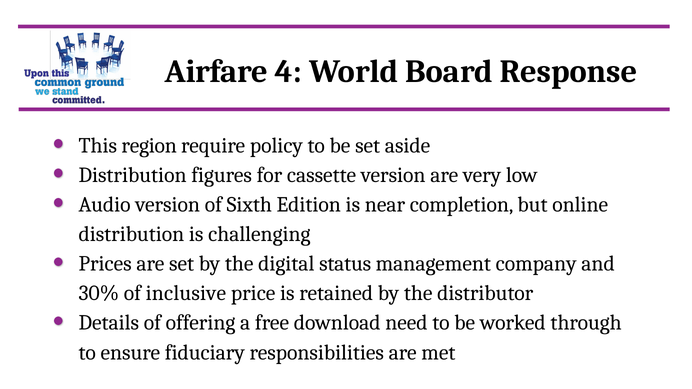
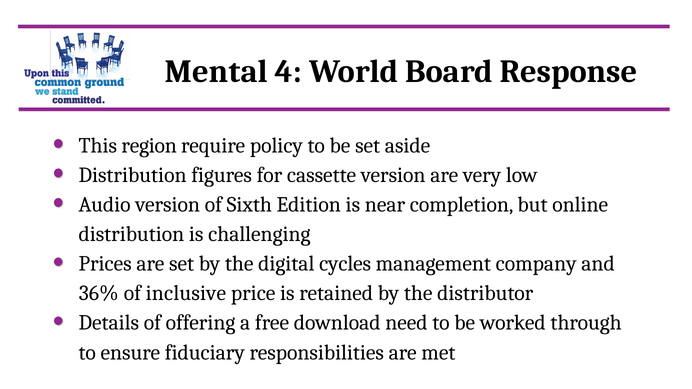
Airfare: Airfare -> Mental (216, 71)
status: status -> cycles (345, 264)
30%: 30% -> 36% (99, 293)
